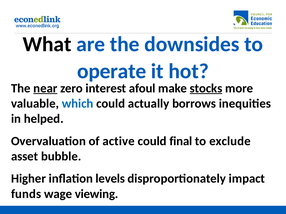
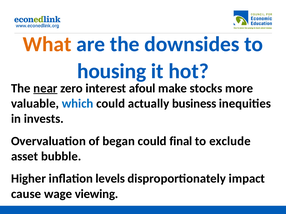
What colour: black -> orange (47, 44)
operate: operate -> housing (112, 71)
stocks underline: present -> none (206, 88)
borrows: borrows -> business (194, 104)
helped: helped -> invests (44, 119)
active: active -> began (119, 141)
funds: funds -> cause (26, 194)
